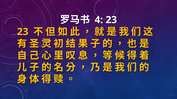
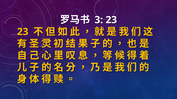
4: 4 -> 3 (99, 20)
